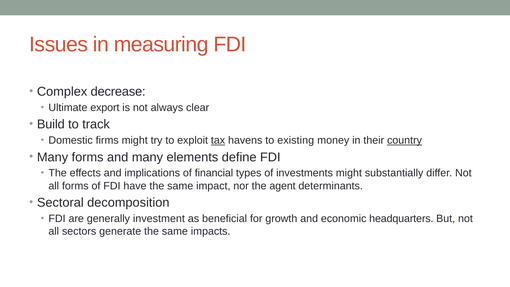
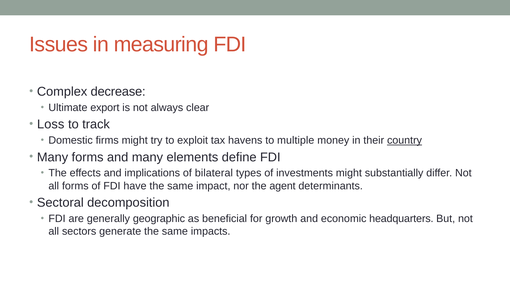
Build: Build -> Loss (51, 124)
tax underline: present -> none (218, 140)
existing: existing -> multiple (296, 140)
financial: financial -> bilateral (214, 173)
investment: investment -> geographic (159, 219)
